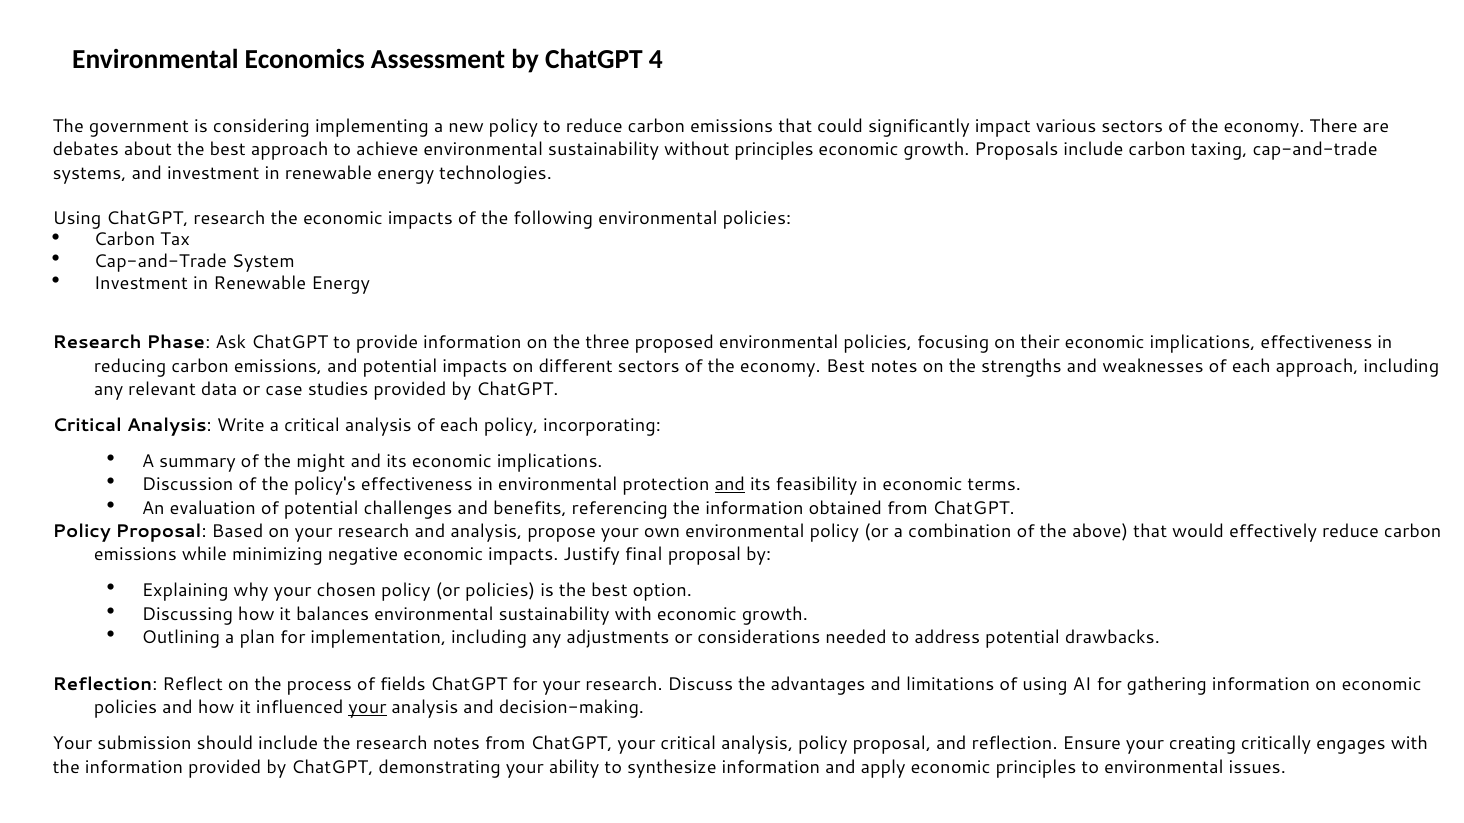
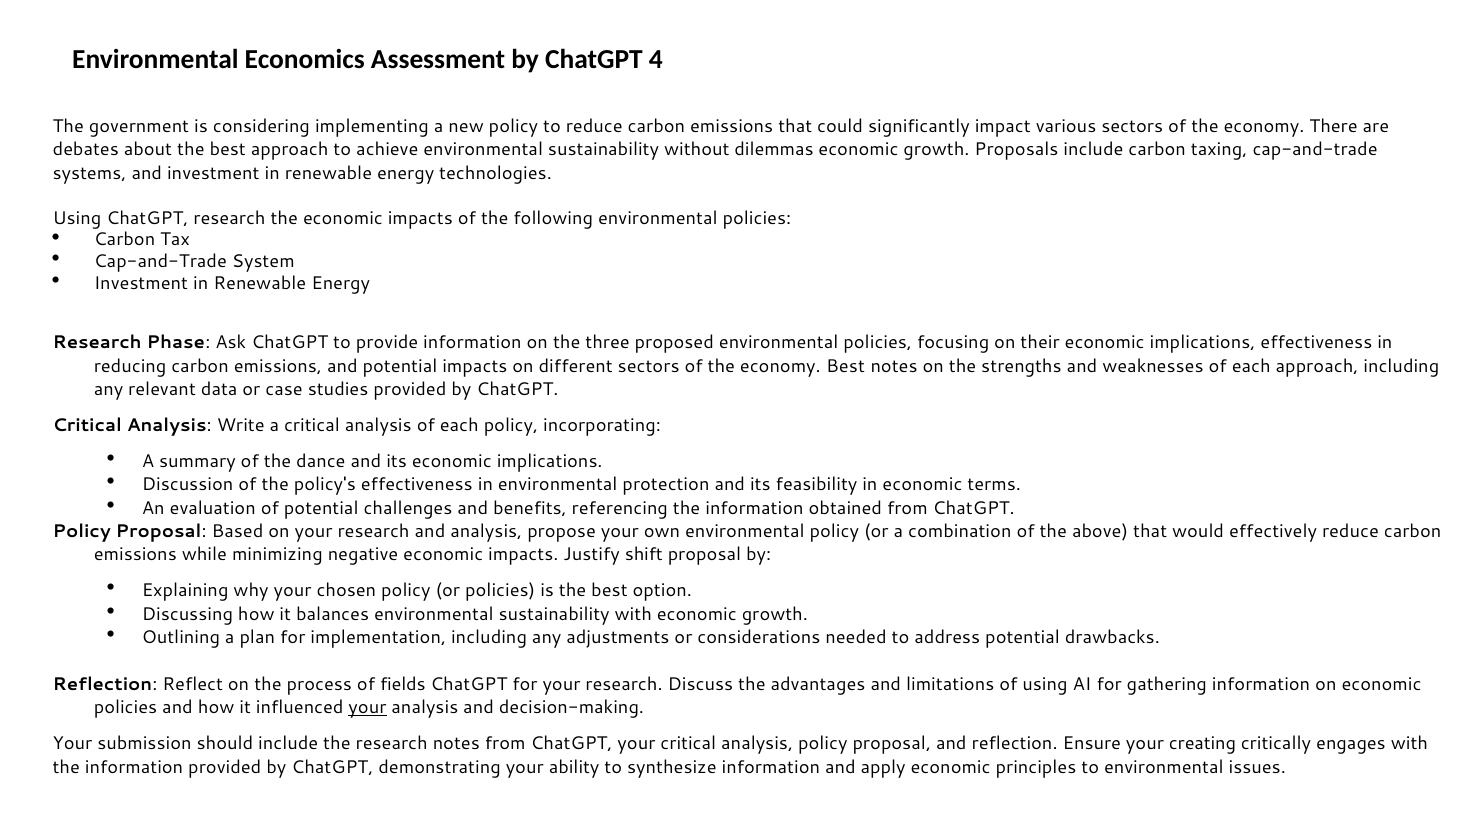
without principles: principles -> dilemmas (774, 150)
might: might -> dance (321, 461)
and underline: present -> none (730, 485)
final: final -> shift (644, 555)
